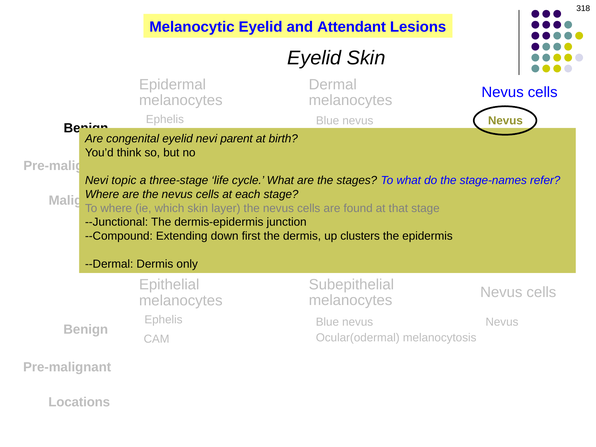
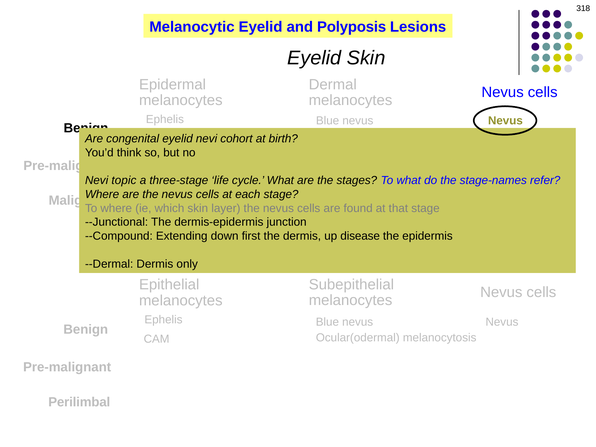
Attendant: Attendant -> Polyposis (352, 27)
parent: parent -> cohort (236, 139)
clusters: clusters -> disease (360, 236)
Locations: Locations -> Perilimbal (79, 402)
